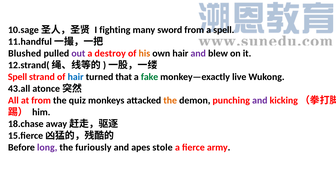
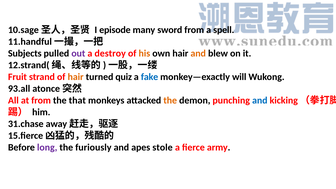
fighting: fighting -> episode (115, 30)
Blushed: Blushed -> Subjects (25, 53)
and colour: purple -> orange (198, 53)
Spell: Spell -> Fruit (17, 77)
hair colour: blue -> orange (76, 77)
that: that -> quiz (124, 77)
fake colour: green -> blue (150, 77)
live: live -> will (239, 77)
43.all: 43.all -> 93.all (19, 89)
quiz: quiz -> that (77, 100)
and colour: purple -> blue (260, 100)
18.chase: 18.chase -> 31.chase (26, 124)
